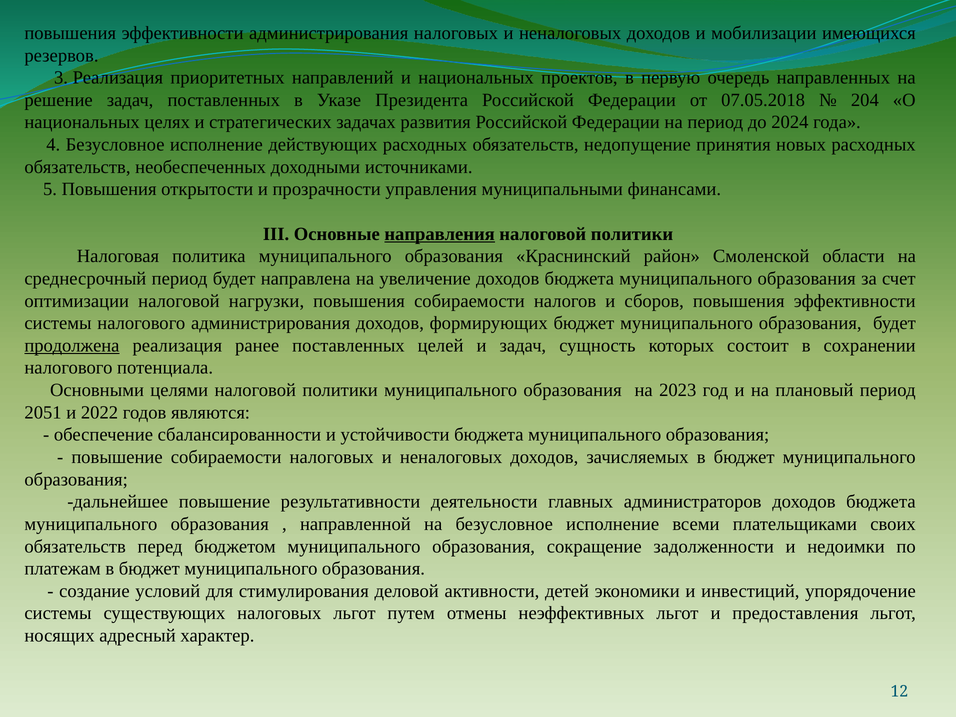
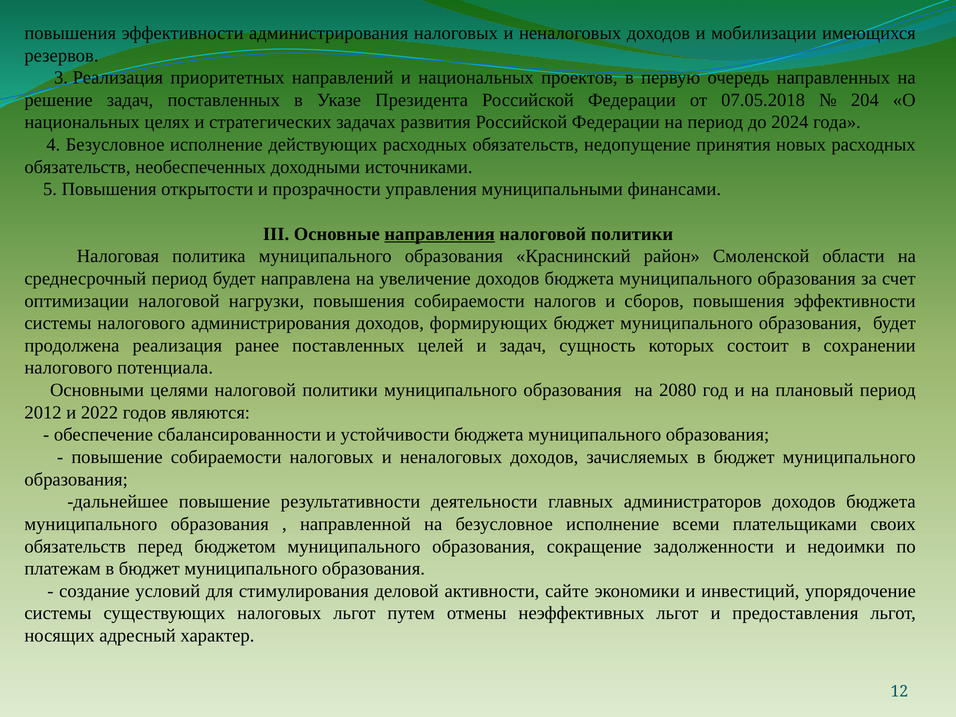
продолжена underline: present -> none (72, 346)
2023: 2023 -> 2080 (678, 390)
2051: 2051 -> 2012 (43, 412)
детей: детей -> сайте (567, 591)
